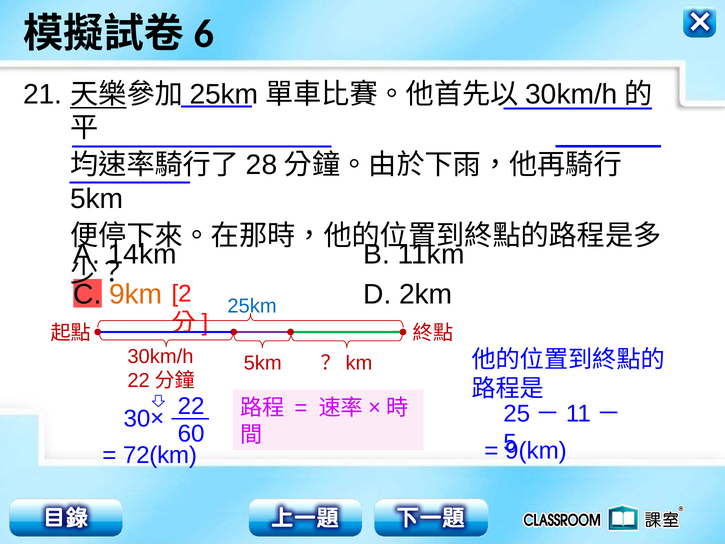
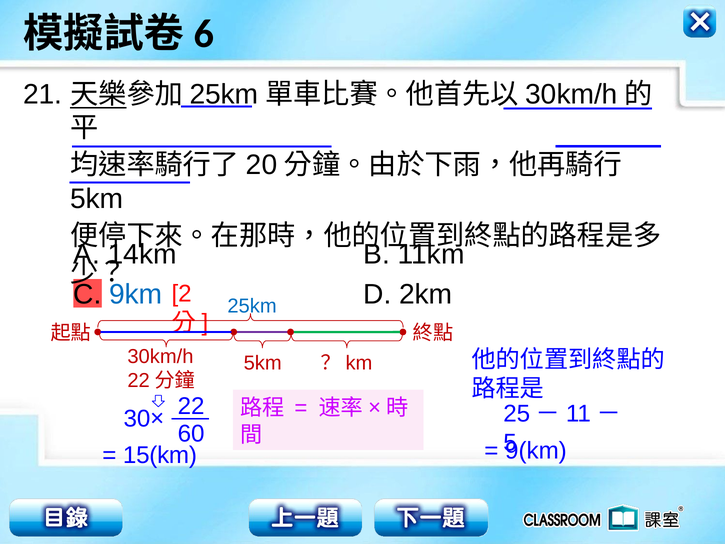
28: 28 -> 20 (262, 165)
9km colour: orange -> blue (136, 294)
72(km: 72(km -> 15(km (160, 455)
